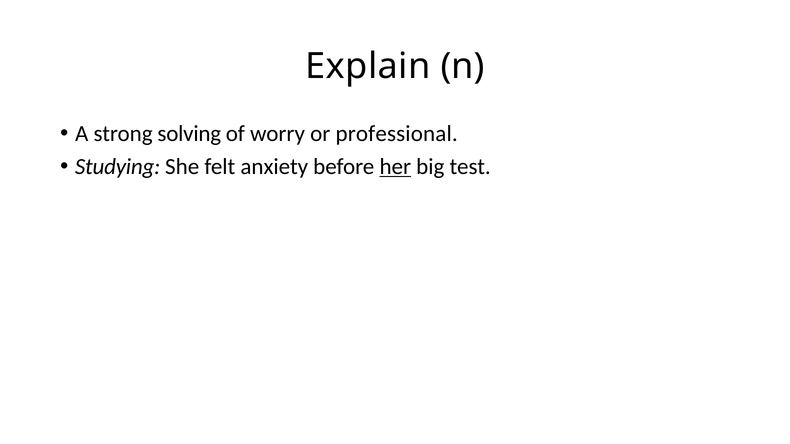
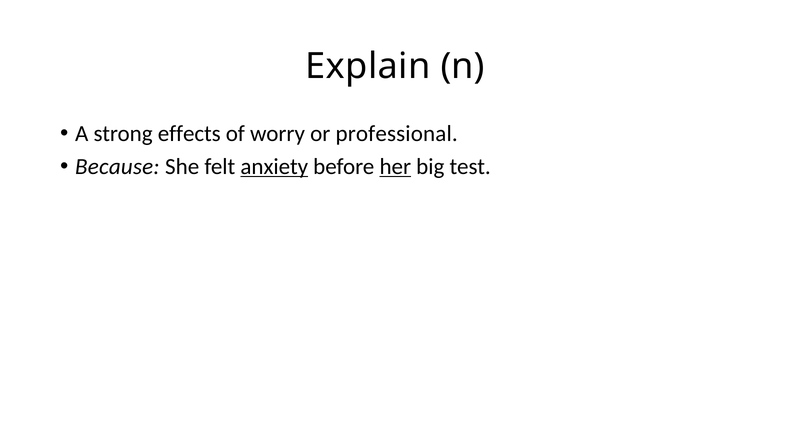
solving: solving -> effects (189, 134)
Studying: Studying -> Because (117, 167)
anxiety underline: none -> present (274, 167)
